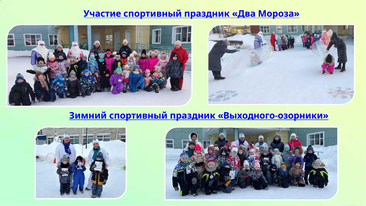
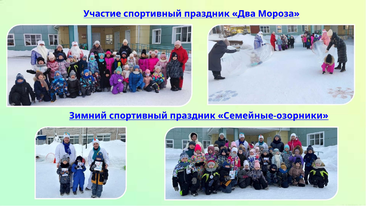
Выходного-озорники: Выходного-озорники -> Семейные-озорники (273, 116)
